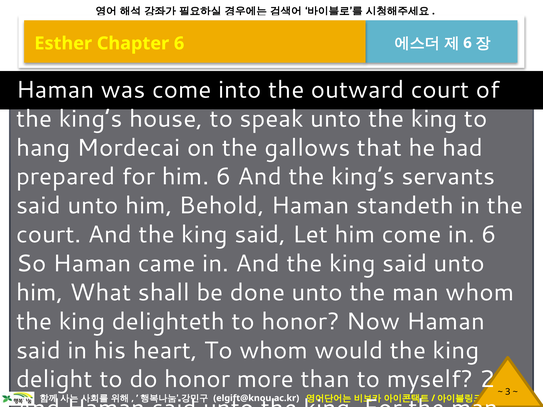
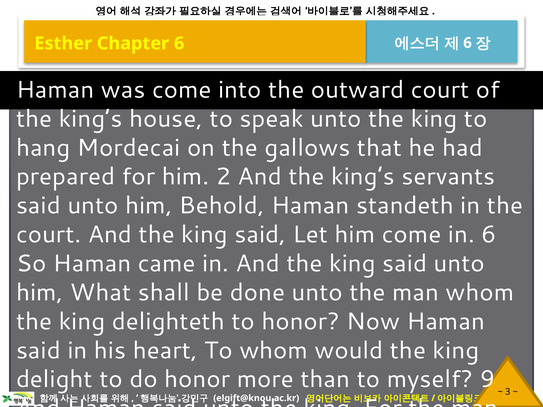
him 6: 6 -> 2 (223, 177)
2: 2 -> 9 (487, 380)
